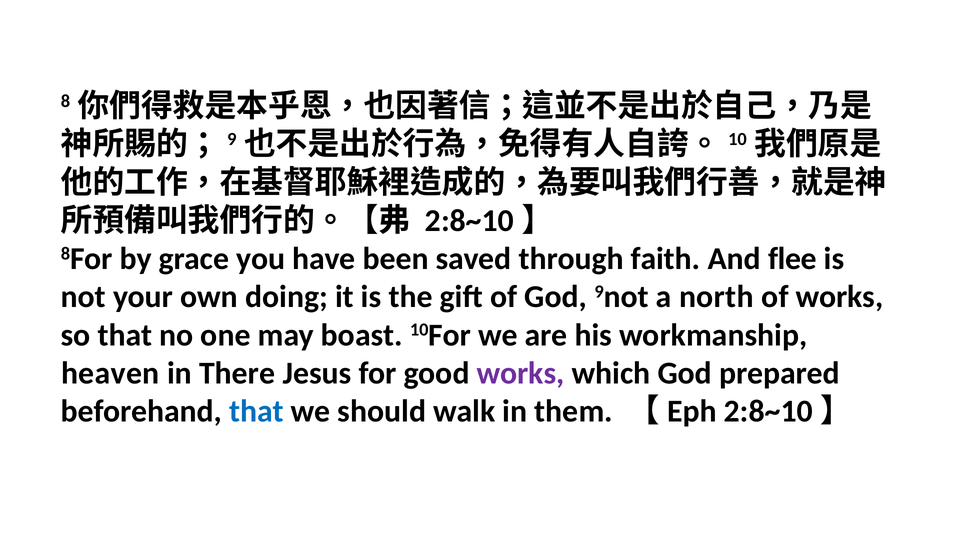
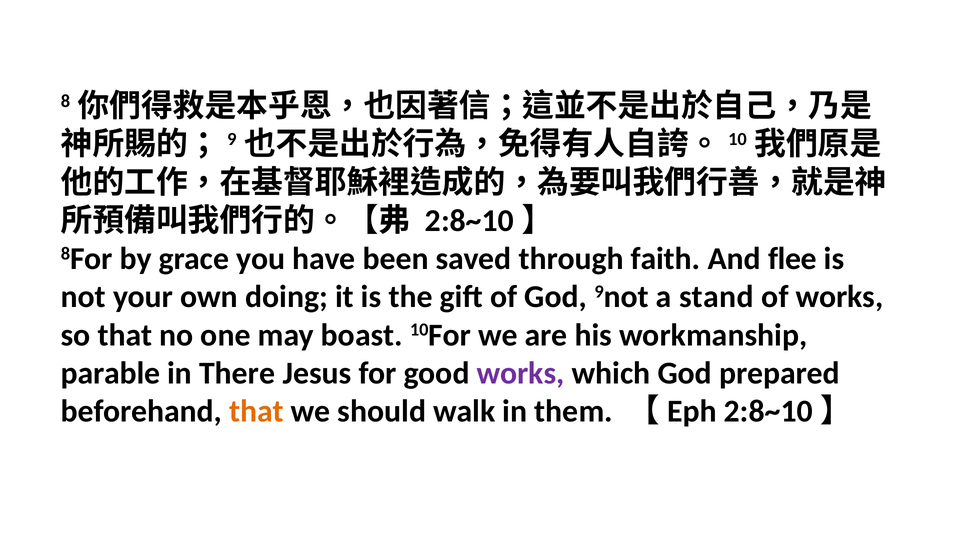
north: north -> stand (716, 297)
heaven: heaven -> parable (110, 373)
that colour: blue -> orange (257, 411)
